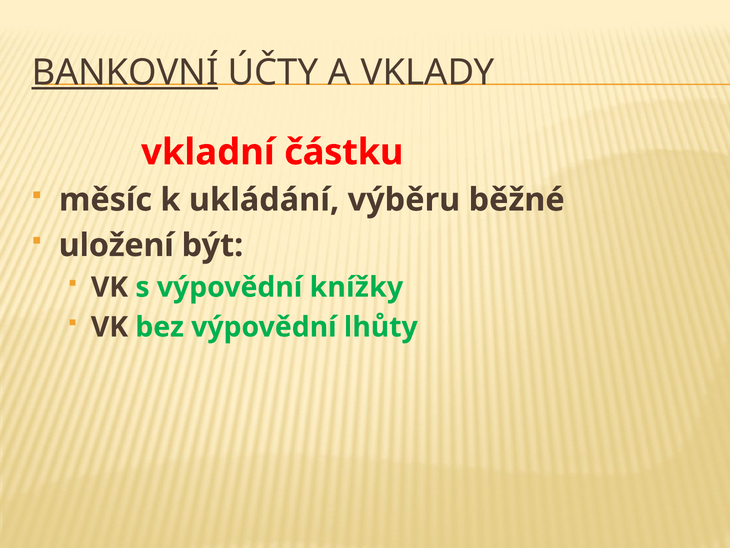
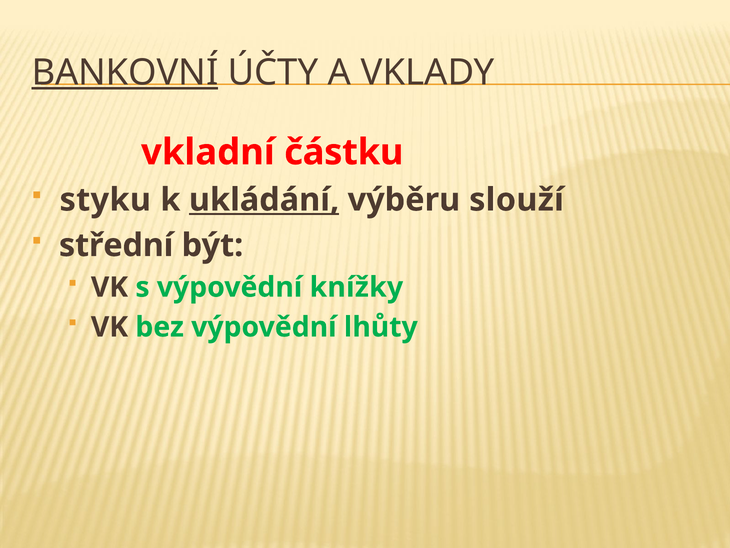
měsíc: měsíc -> styku (105, 200)
ukládání underline: none -> present (264, 200)
běžné: běžné -> slouží (516, 200)
uložení: uložení -> střední (116, 245)
